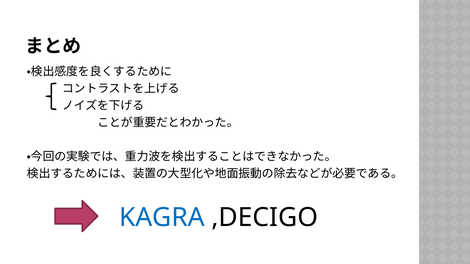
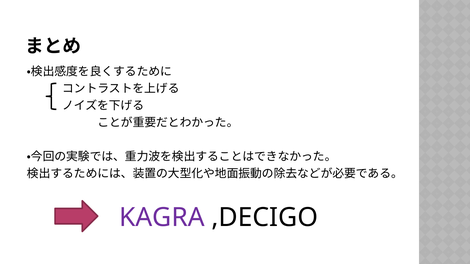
KAGRA colour: blue -> purple (162, 218)
